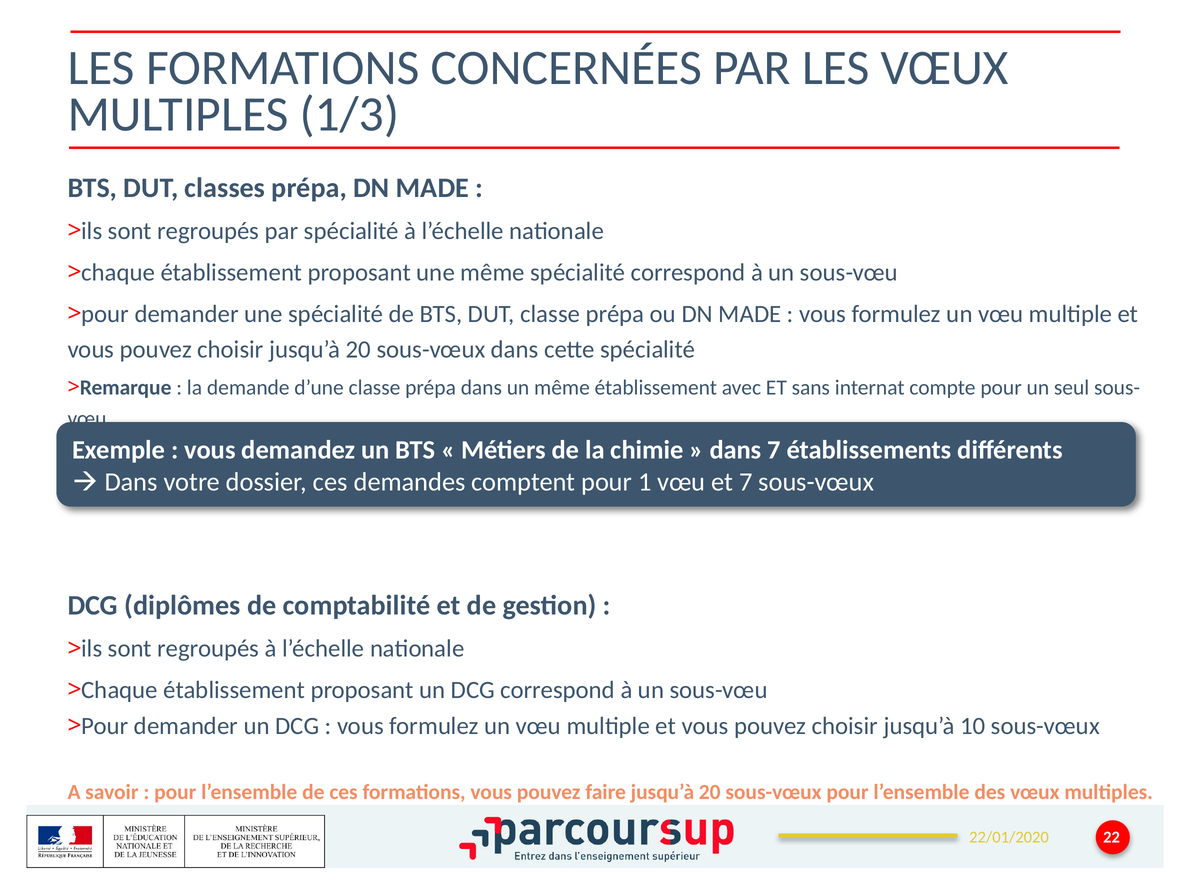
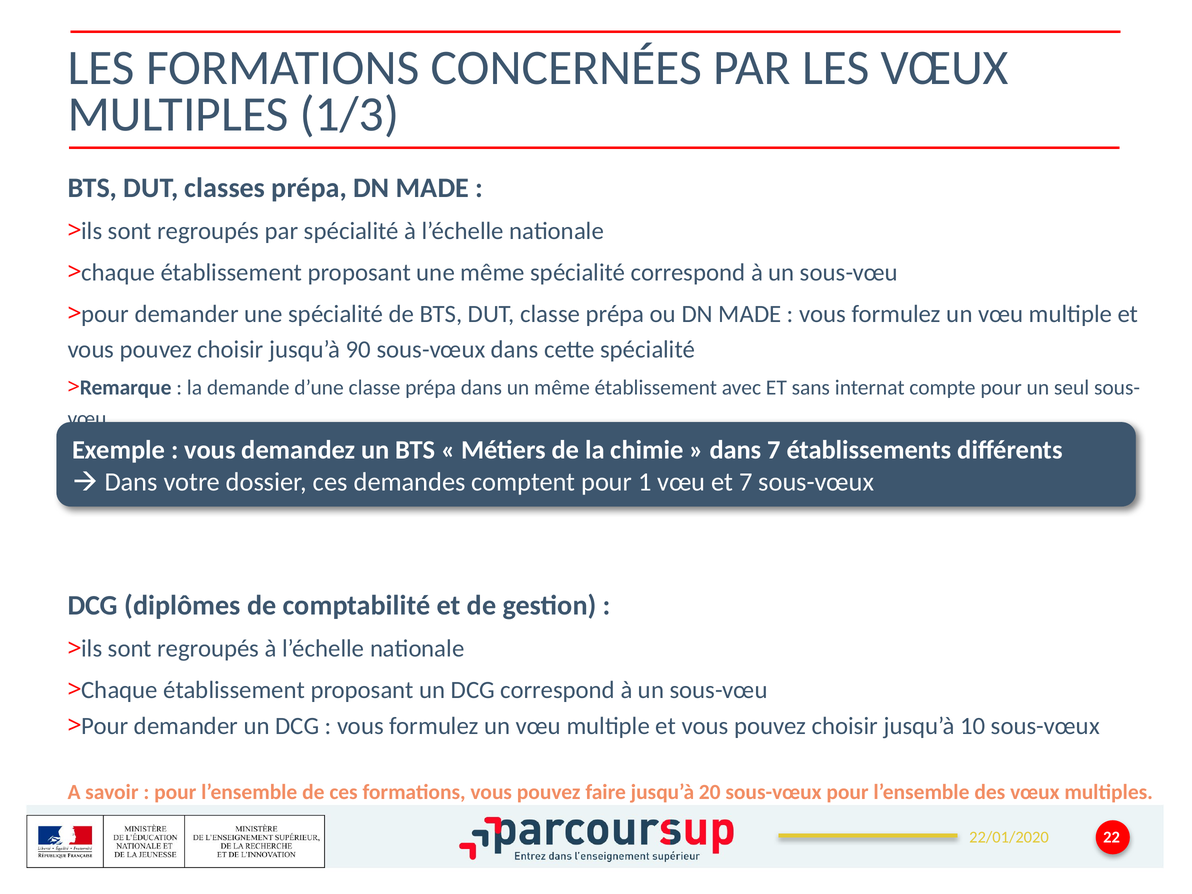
choisir jusqu’à 20: 20 -> 90 (358, 350)
